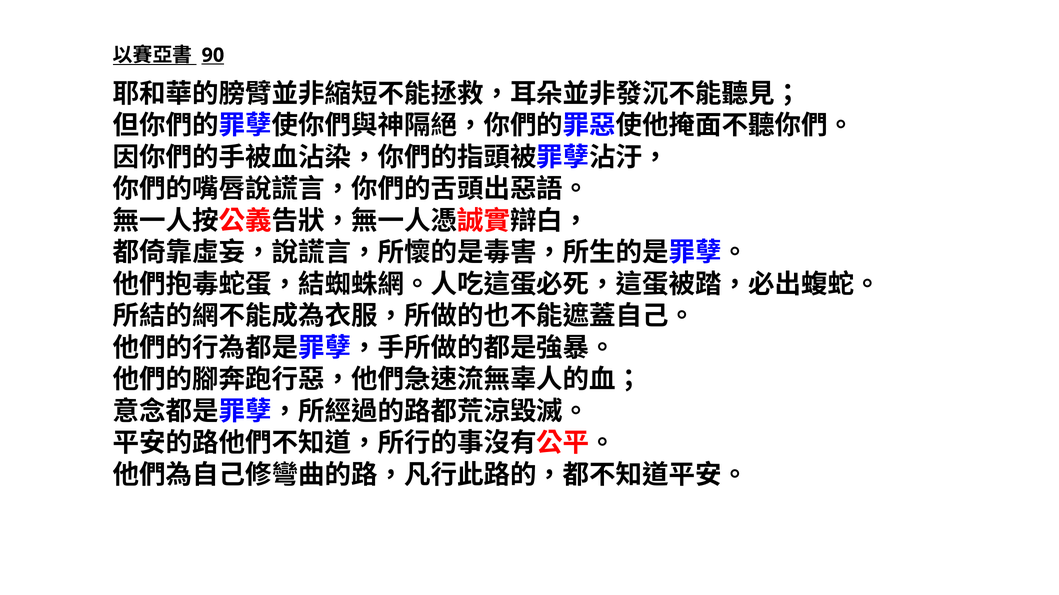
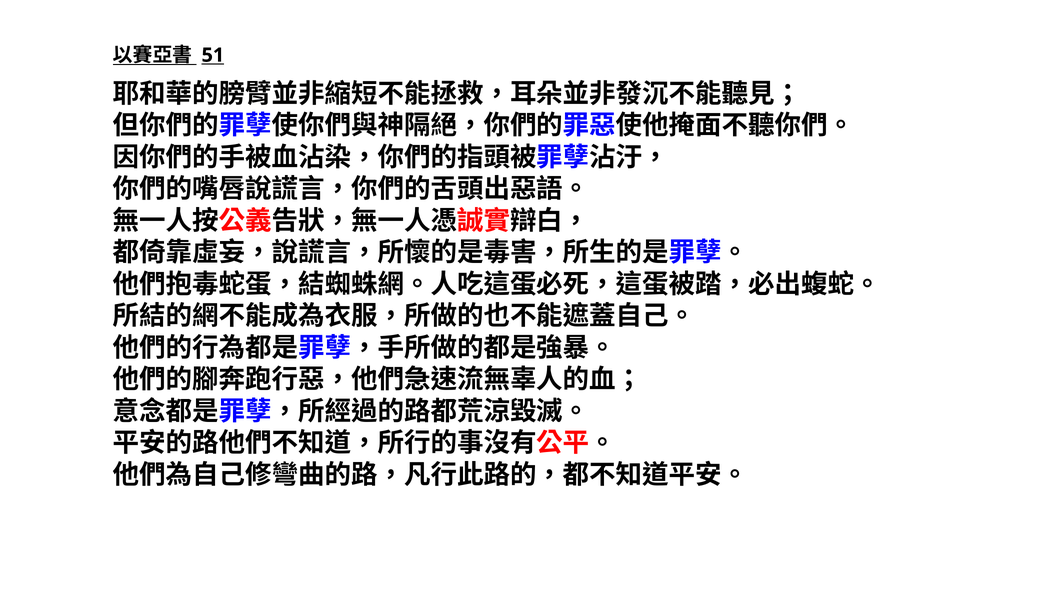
90: 90 -> 51 (213, 55)
